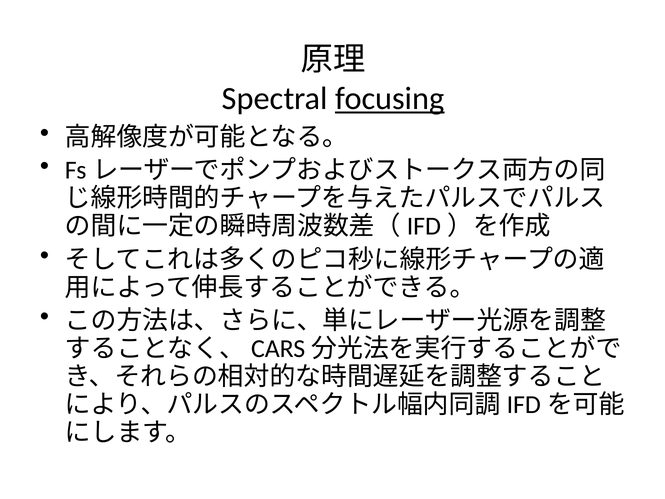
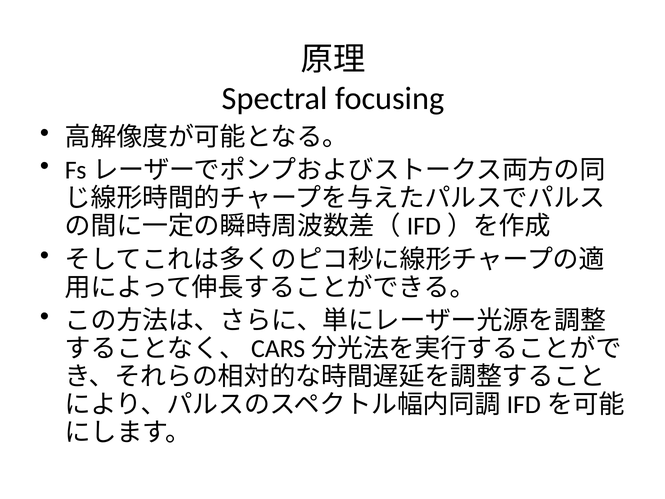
focusing underline: present -> none (390, 98)
